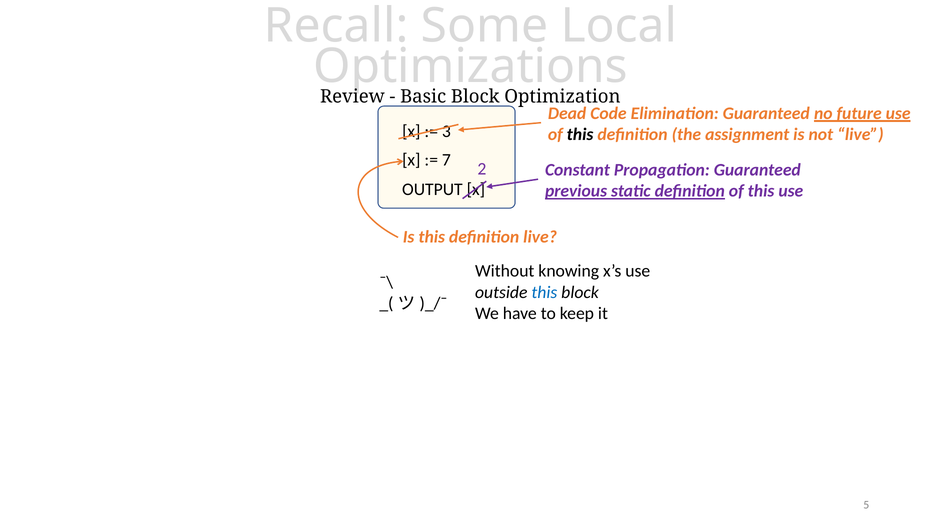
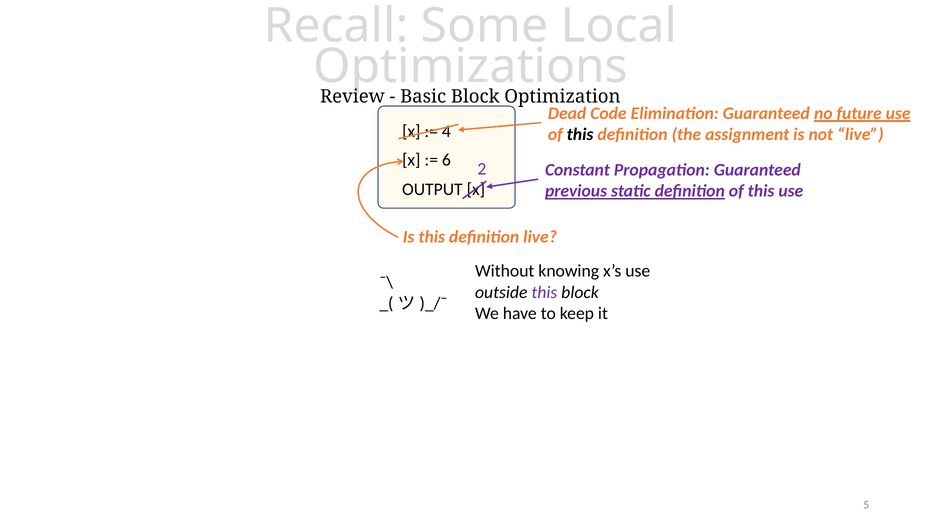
3: 3 -> 4 (446, 131)
7: 7 -> 6 (446, 160)
this colour: blue -> purple (544, 292)
